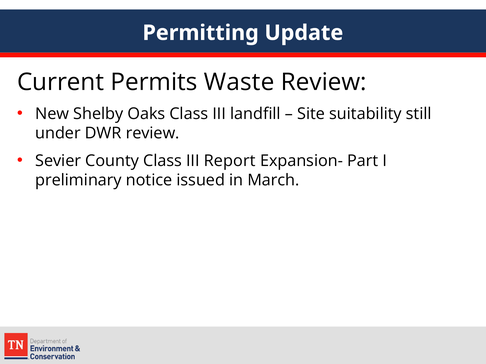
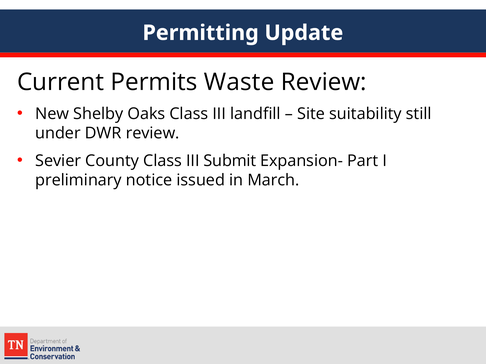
Report: Report -> Submit (230, 161)
